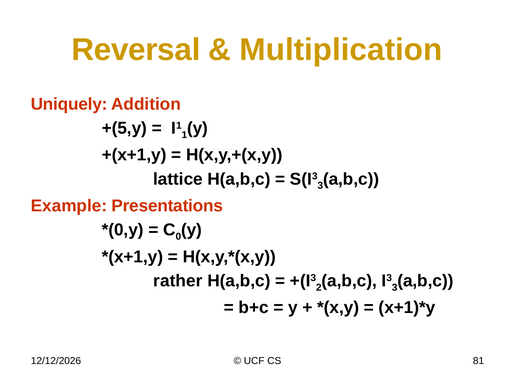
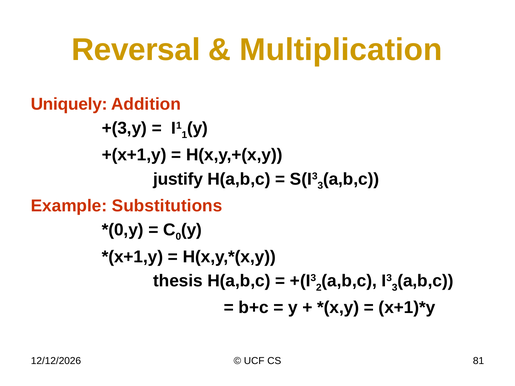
+(5,y: +(5,y -> +(3,y (124, 128)
lattice: lattice -> justify (178, 179)
Presentations: Presentations -> Substitutions (167, 206)
rather: rather -> thesis (178, 281)
